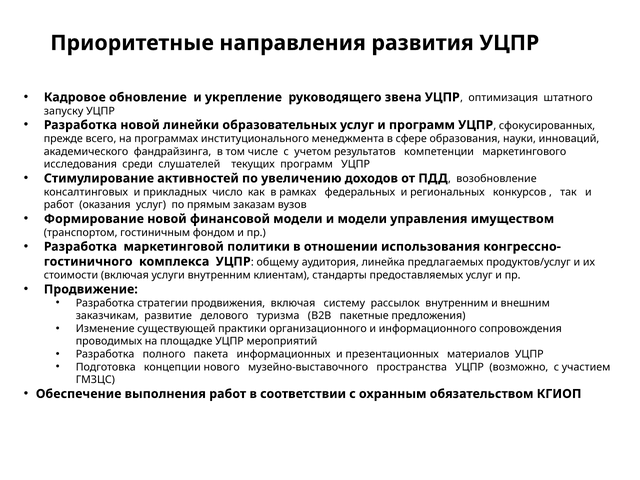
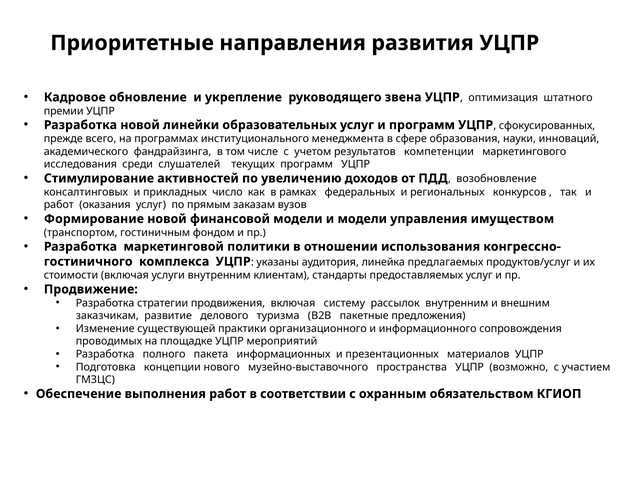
запуску: запуску -> премии (64, 111)
общему: общему -> указаны (278, 262)
